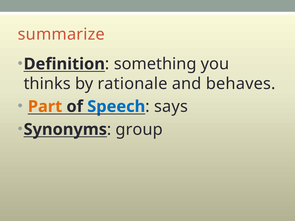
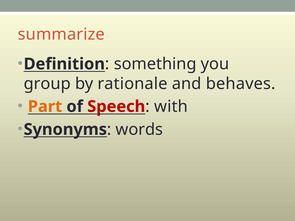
thinks: thinks -> group (47, 84)
Speech colour: blue -> red (116, 107)
says: says -> with (171, 107)
group: group -> words (139, 130)
